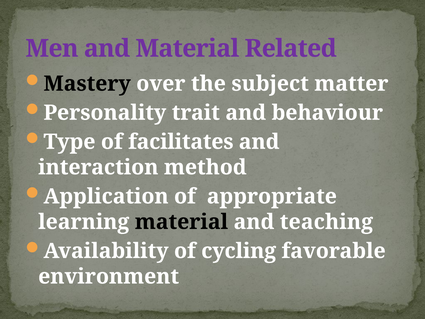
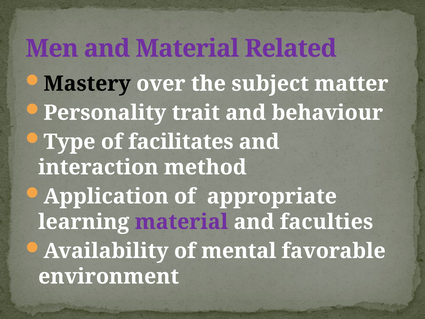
material colour: black -> purple (181, 222)
teaching: teaching -> faculties (326, 222)
cycling: cycling -> mental (239, 251)
